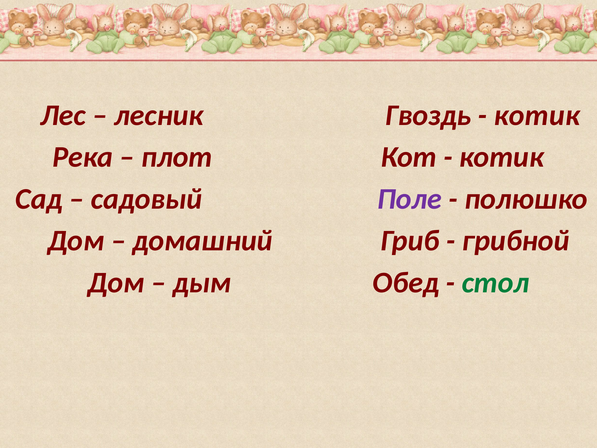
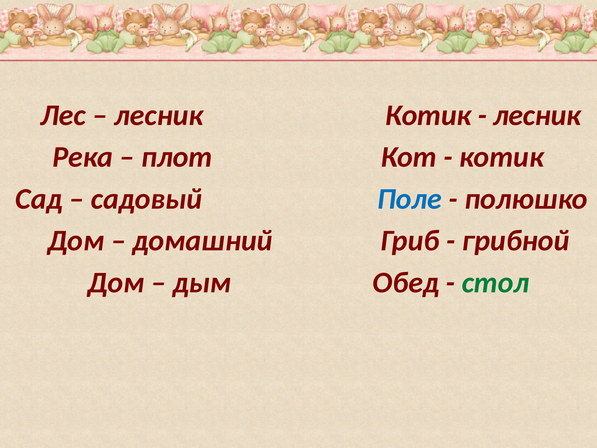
лесник Гвоздь: Гвоздь -> Котик (428, 115)
котик: котик -> лесник (537, 115)
Поле colour: purple -> blue (410, 199)
